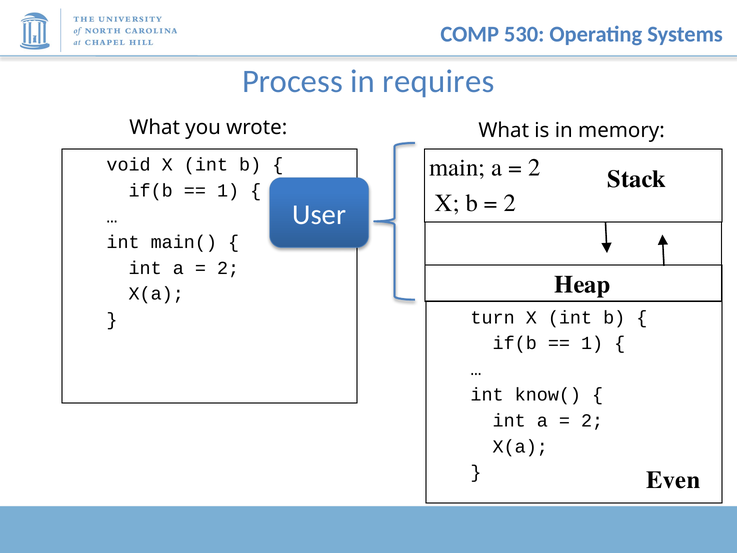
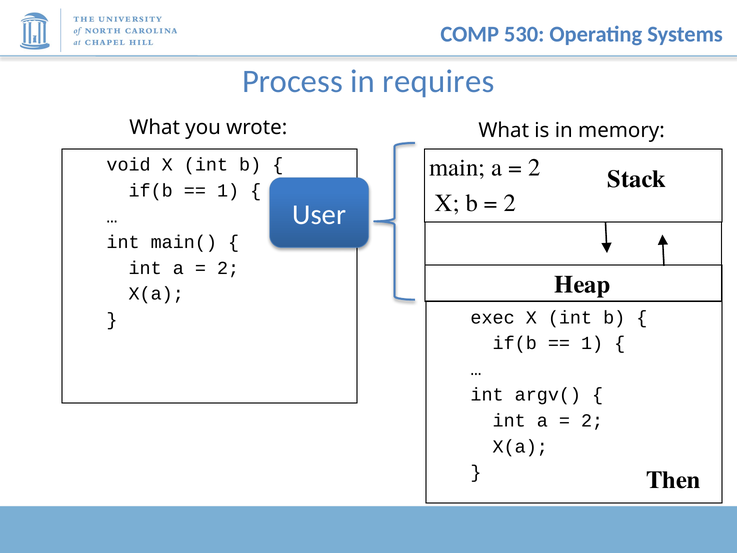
turn: turn -> exec (493, 317)
know(: know( -> argv( (548, 395)
Even: Even -> Then (673, 480)
